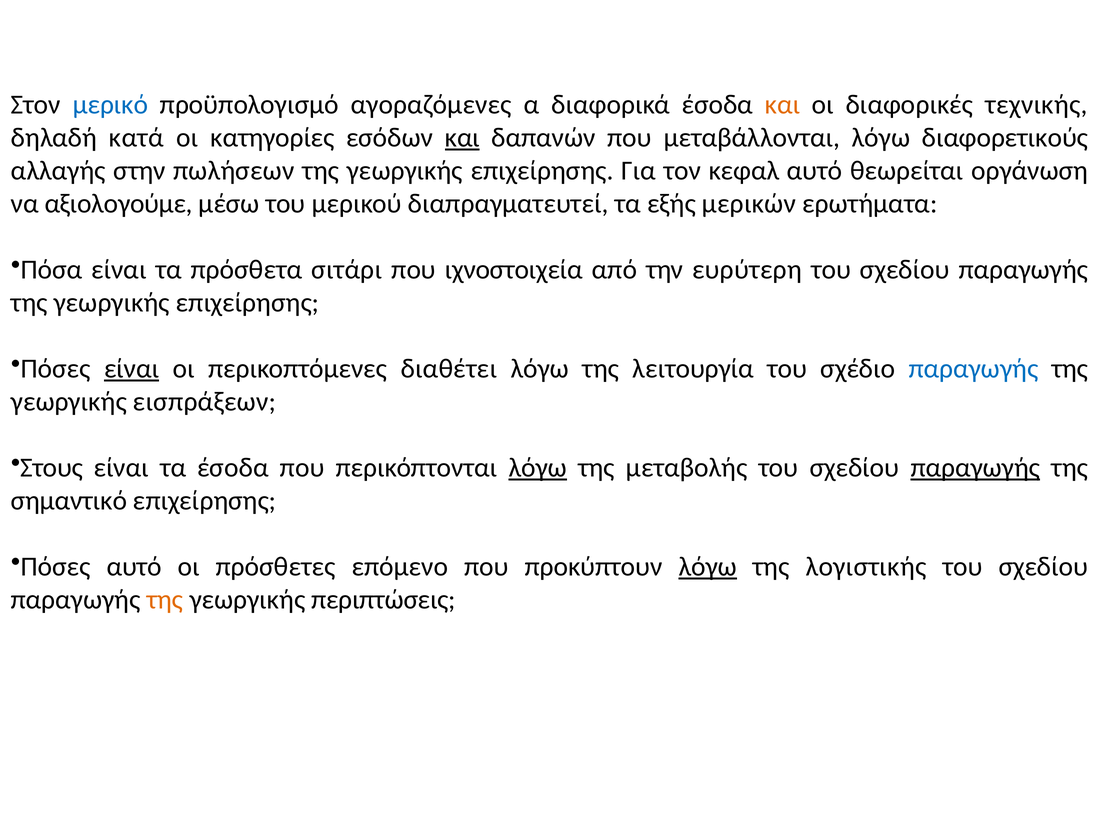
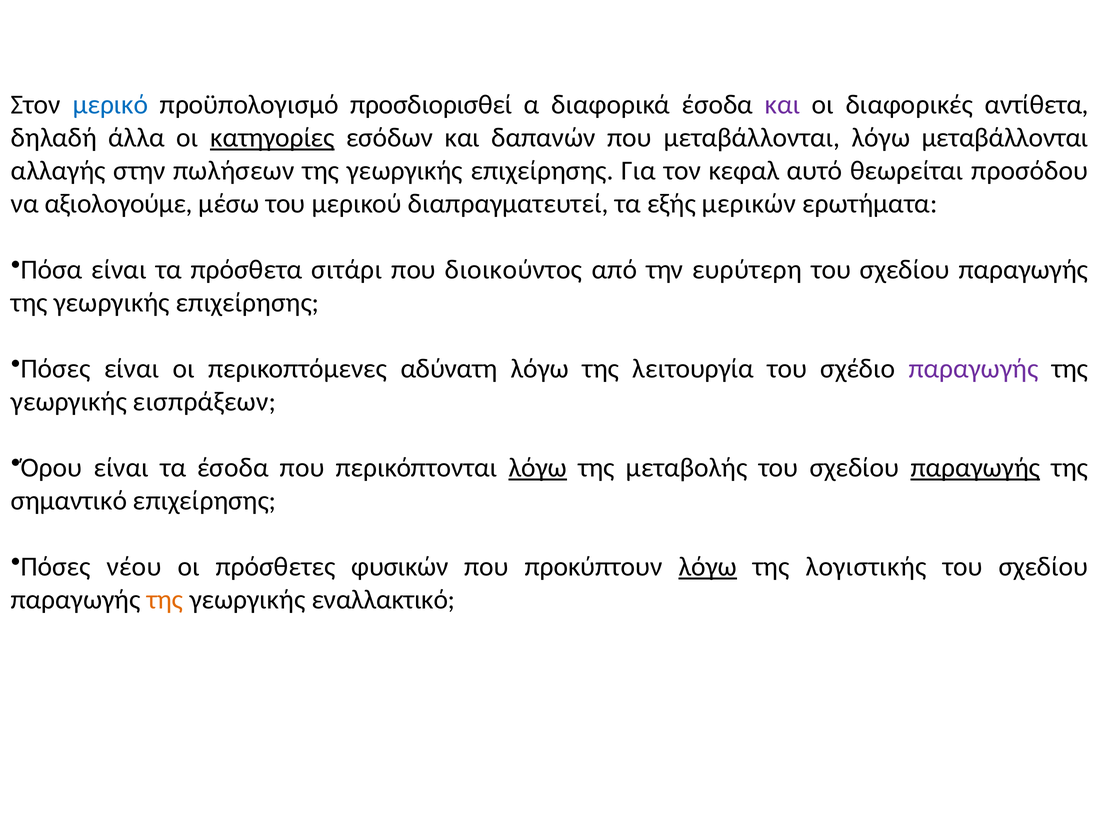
αγοραζόμενες: αγοραζόμενες -> προσδιορισθεί (431, 105)
και colour: orange -> purple (783, 105)
τεχνικής: τεχνικής -> αντίθετα (1037, 105)
κατά: κατά -> άλλα (137, 138)
κατηγορίες underline: none -> present (272, 138)
και underline: present -> none (462, 138)
λόγω διαφορετικούς: διαφορετικούς -> μεταβάλλονται (1005, 138)
οργάνωση: οργάνωση -> προσόδου (1030, 171)
ιχνοστοιχεία: ιχνοστοιχεία -> διοικούντος (514, 270)
είναι underline: present -> none (132, 369)
διαθέτει: διαθέτει -> αδύνατη (449, 369)
παραγωγής colour: blue -> purple (973, 369)
Στους: Στους -> Όρου (51, 468)
Πόσες αυτό: αυτό -> νέου (134, 567)
επόμενο: επόμενο -> φυσικών (400, 567)
περιπτώσεις: περιπτώσεις -> εναλλακτικό (384, 600)
